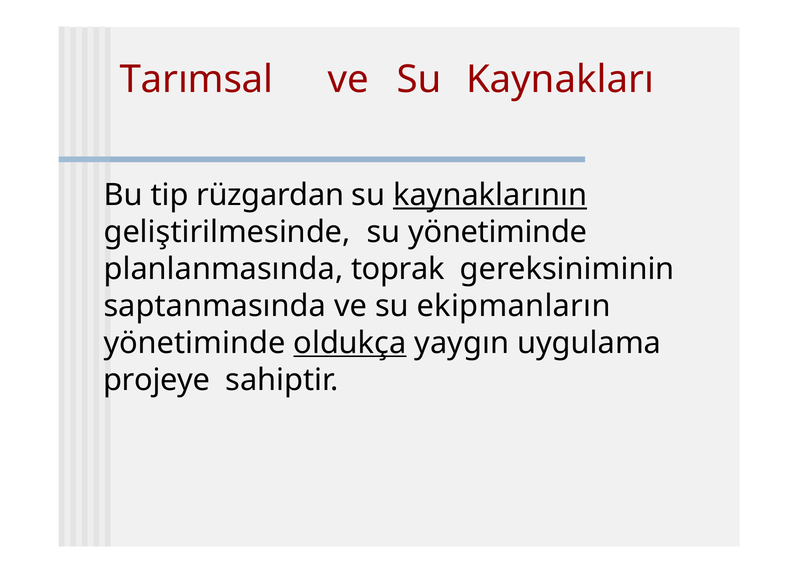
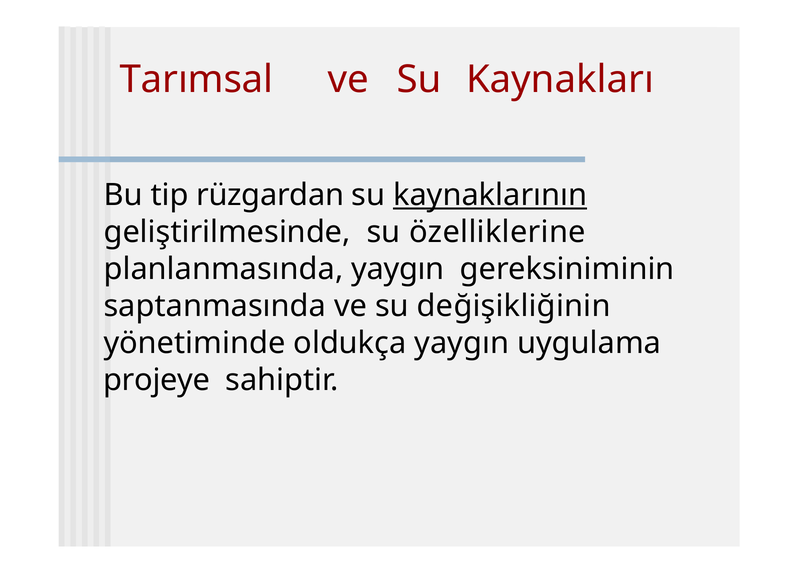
su yönetiminde: yönetiminde -> özelliklerine (497, 232)
planlanmasında toprak: toprak -> yaygın (398, 269)
ekipmanların: ekipmanların -> değişikliğinin (514, 306)
oldukça underline: present -> none (350, 343)
